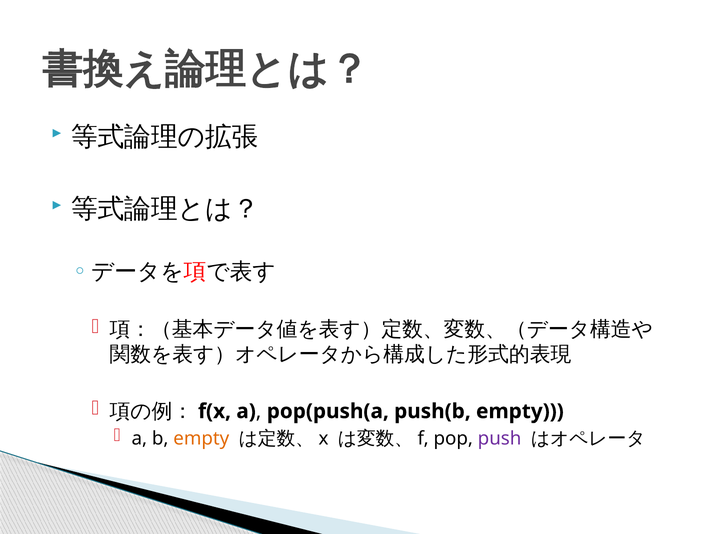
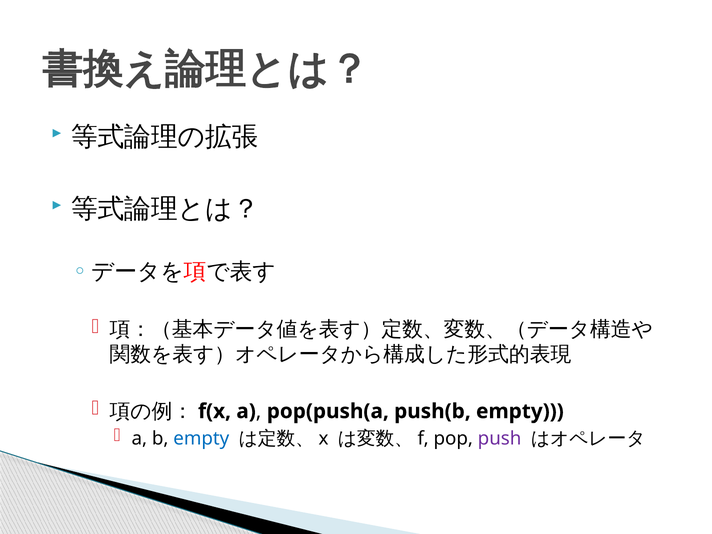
empty colour: orange -> blue (201, 438)
